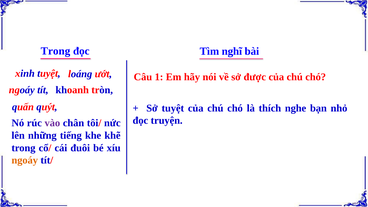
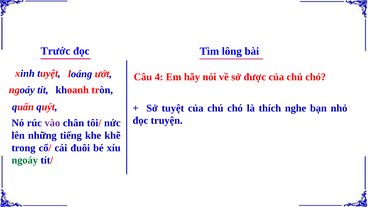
Trong: Trong -> Trước (55, 51)
nghĩ: nghĩ -> lông (232, 51)
1: 1 -> 4 (159, 77)
ngoáy colour: orange -> green (25, 160)
